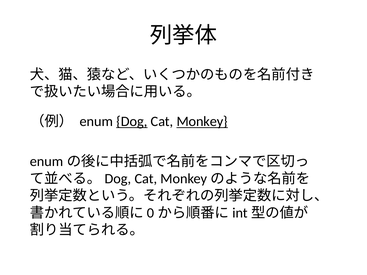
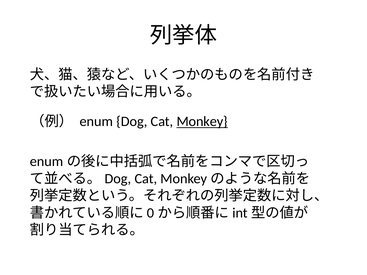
Dog underline: present -> none (132, 122)
